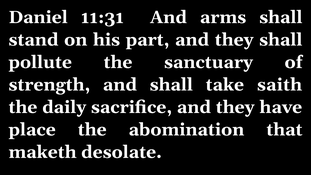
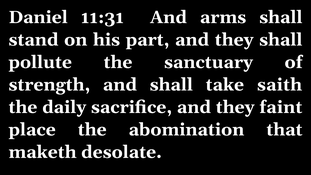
have: have -> faint (281, 107)
